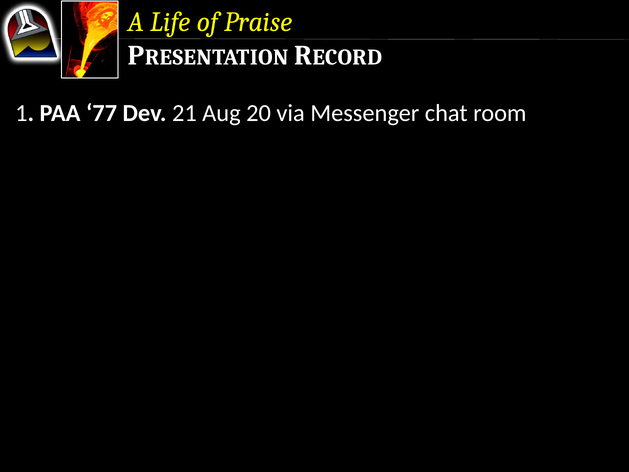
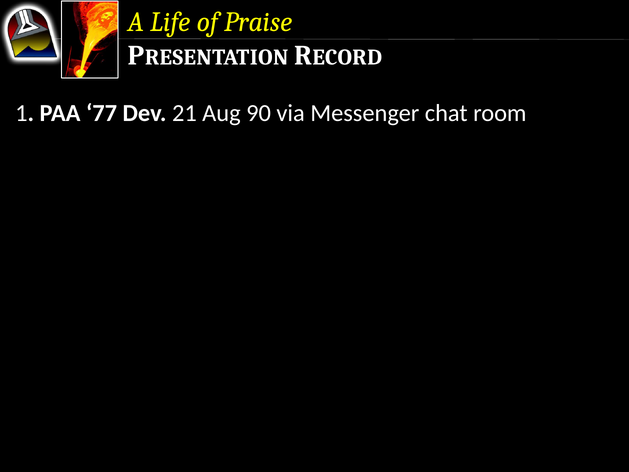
20: 20 -> 90 (259, 113)
